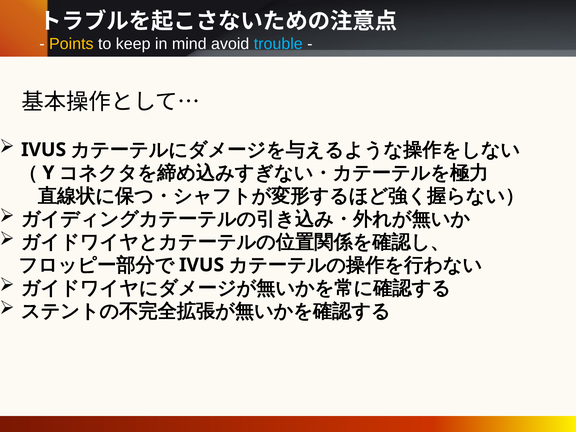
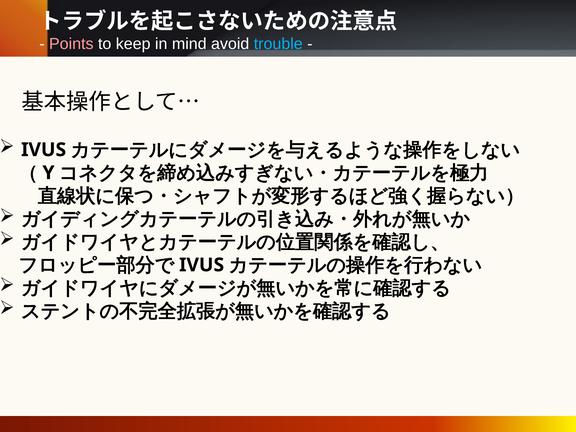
Points colour: yellow -> pink (71, 44)
